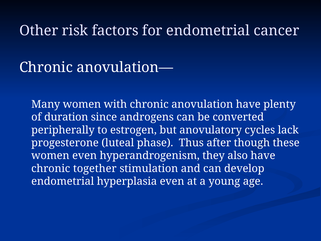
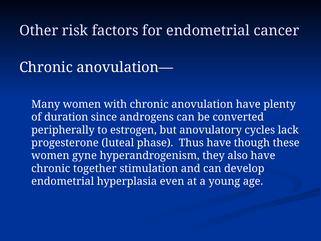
Thus after: after -> have (219, 143)
women even: even -> gyne (85, 156)
